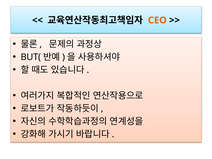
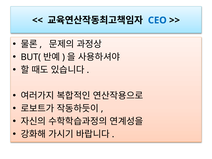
CEO colour: orange -> blue (157, 20)
